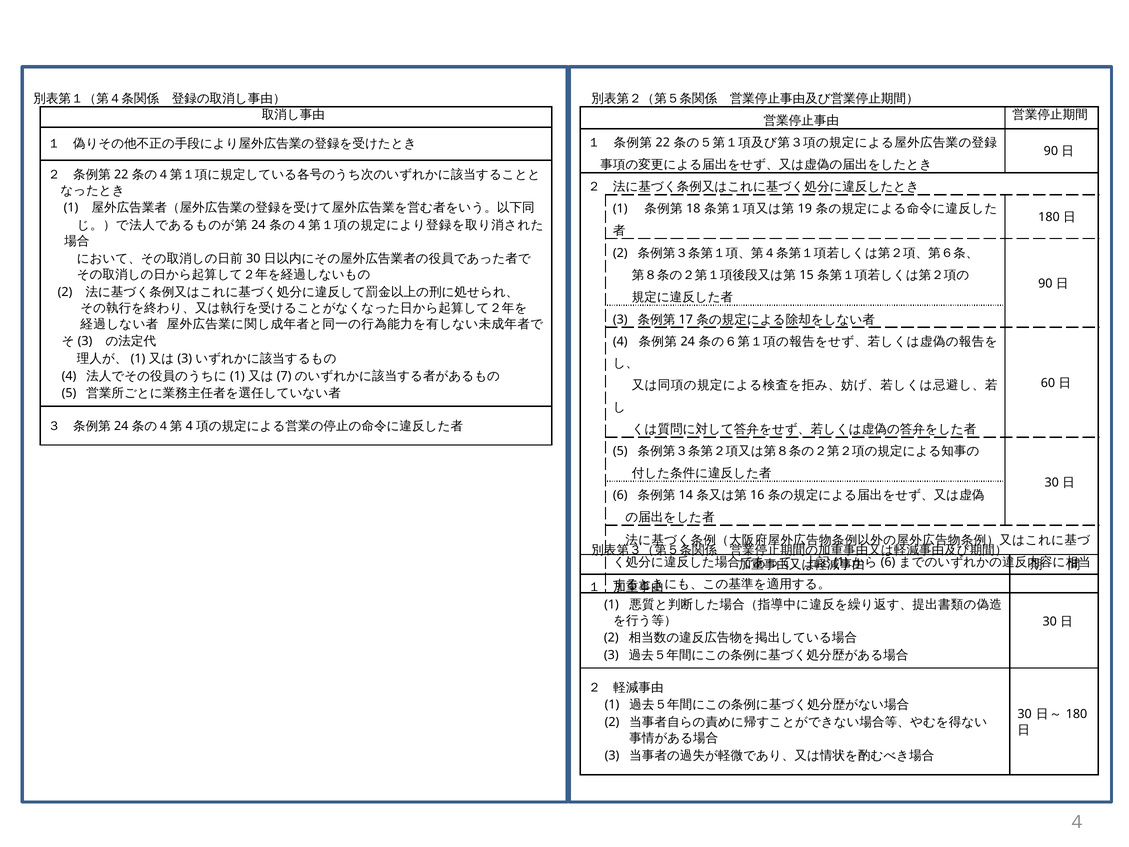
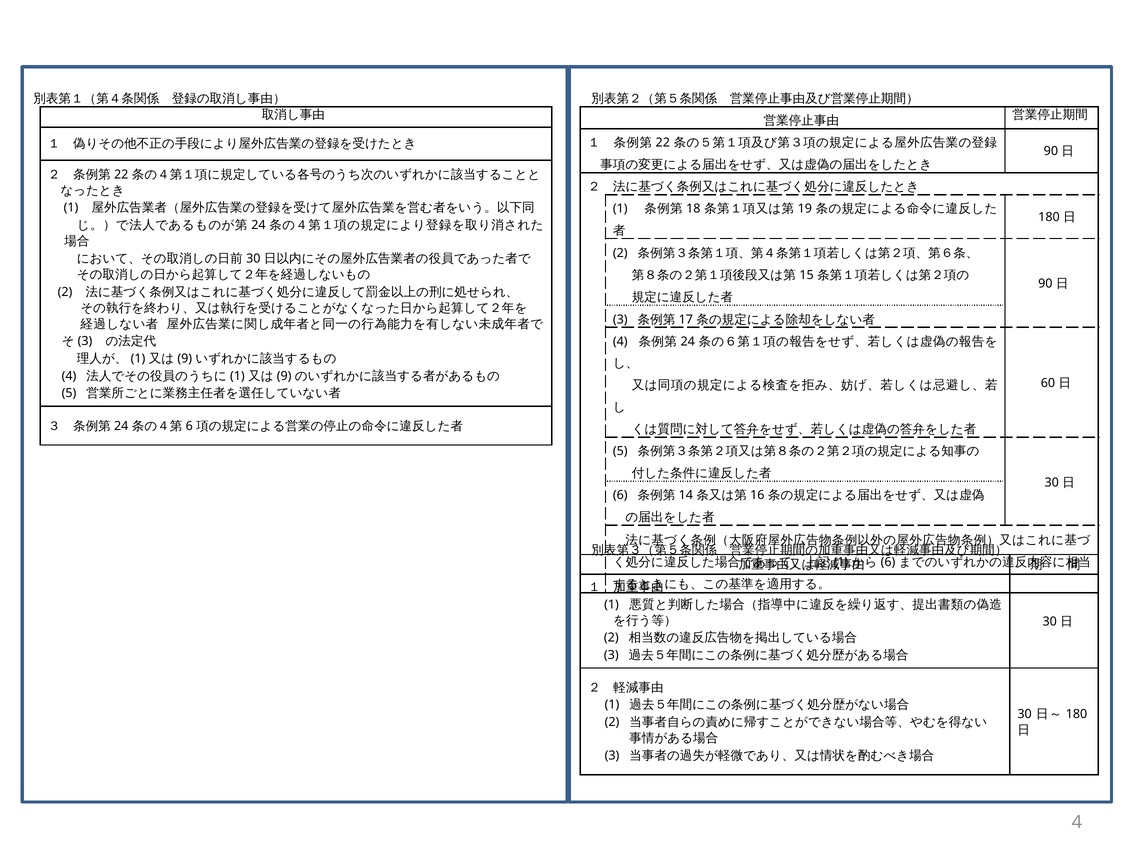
3: 3 -> 9 (185, 358)
7: 7 -> 9 (284, 376)
4: 4 -> 6 (189, 426)
